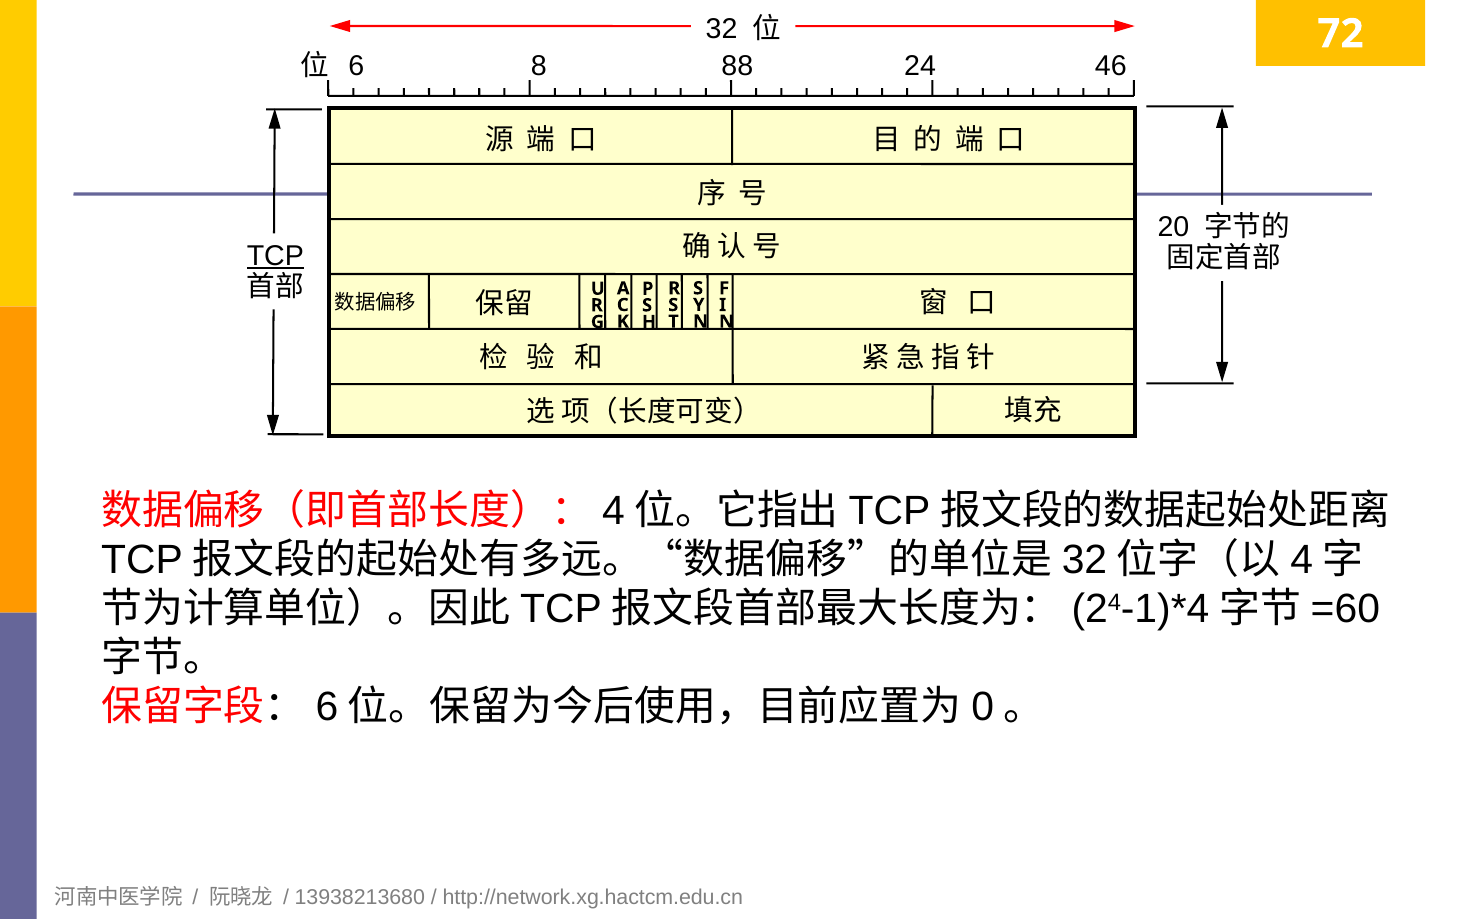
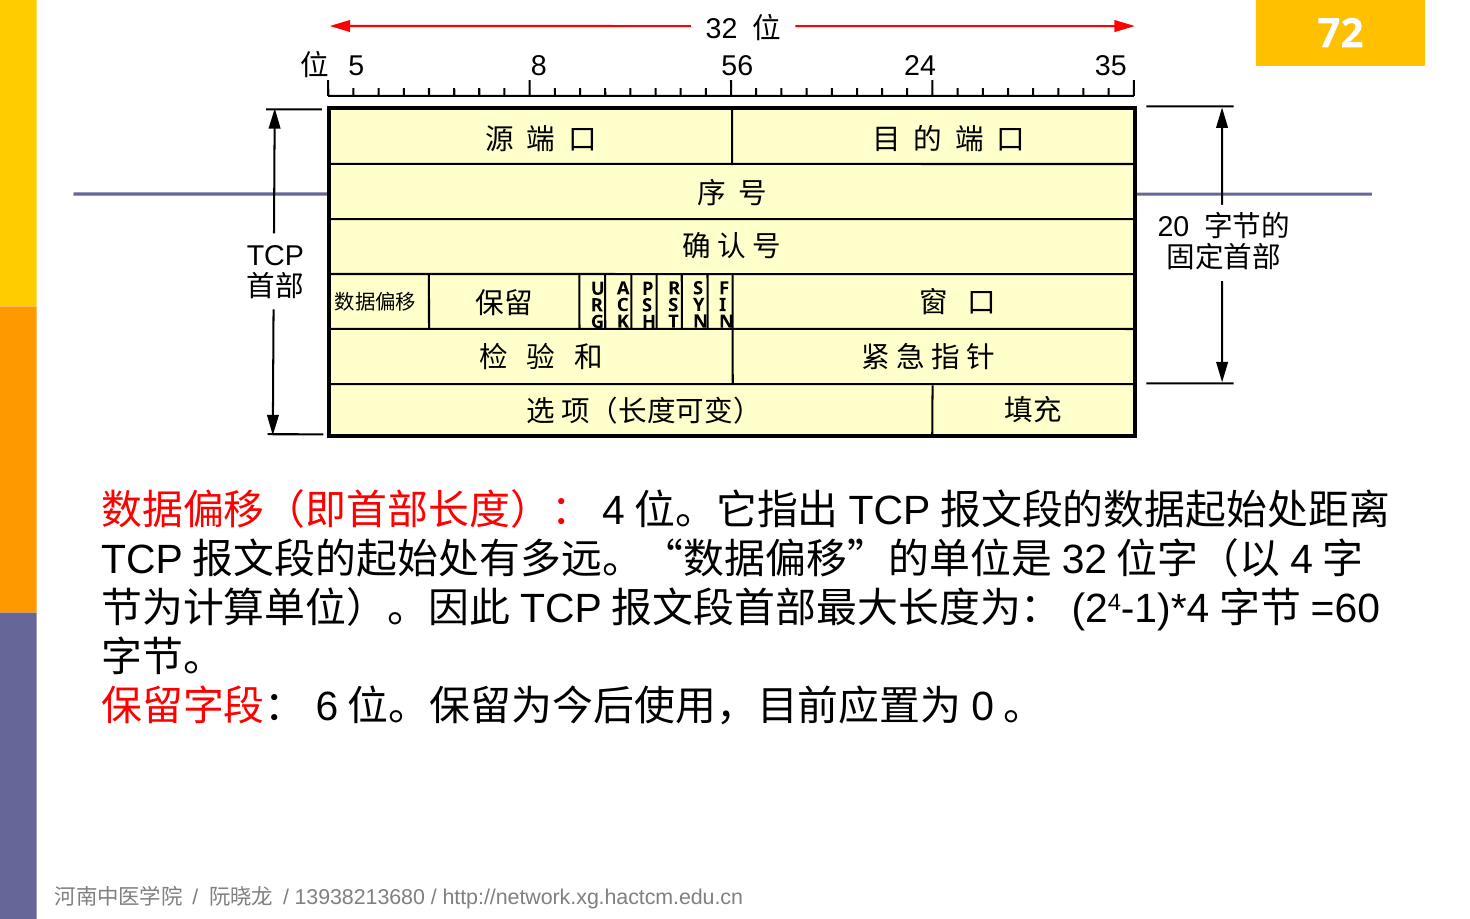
6: 6 -> 5 (356, 66)
88: 88 -> 56 (737, 66)
46: 46 -> 35 (1111, 66)
TCP underline: present -> none (275, 256)
